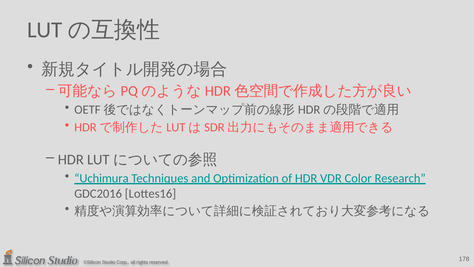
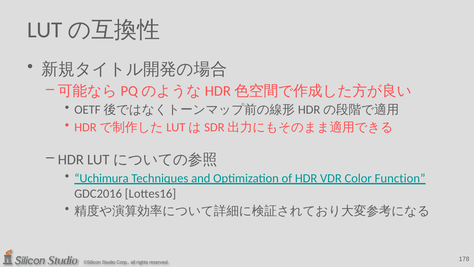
Research: Research -> Function (400, 178)
